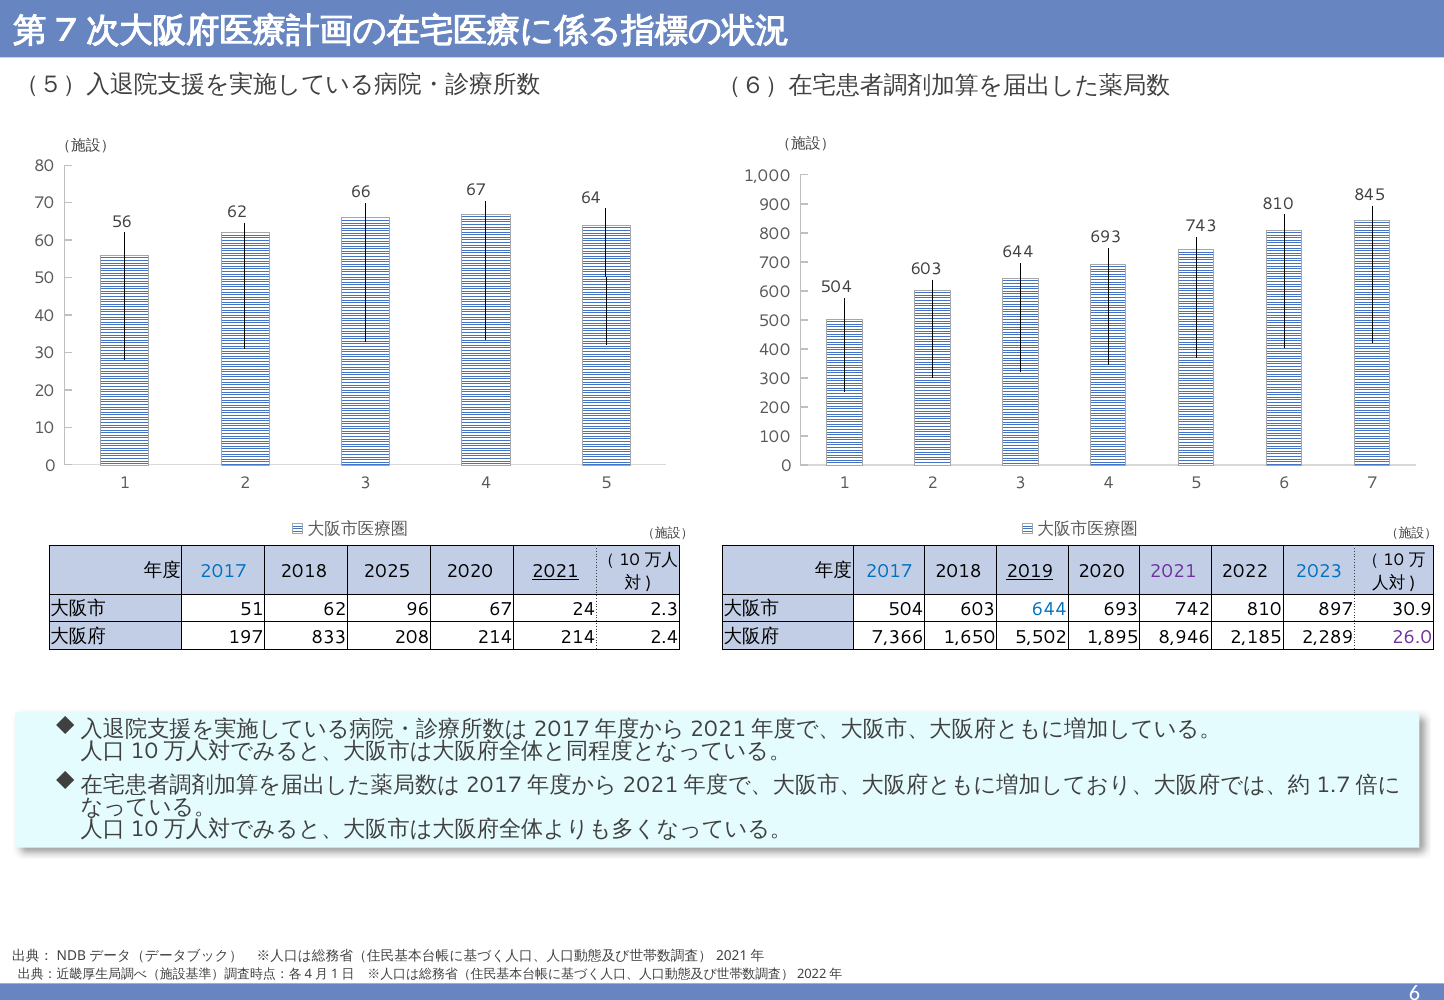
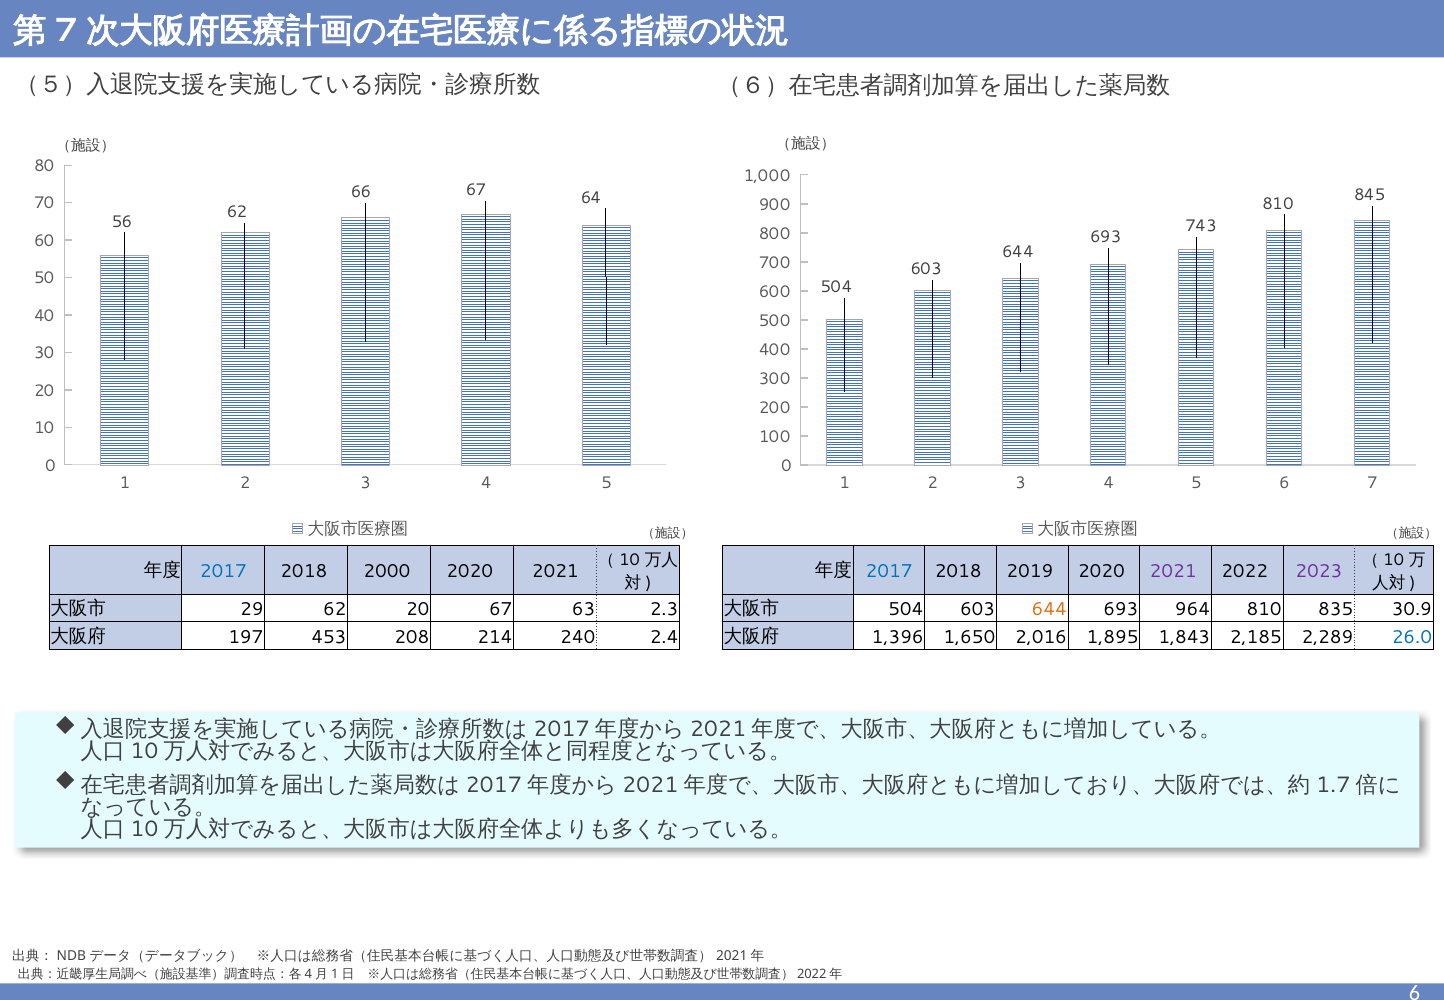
2025: 2025 -> 2000 (387, 571)
2021 underline: present -> none (555, 571)
2019 underline: present -> none (1030, 571)
2023 colour: blue -> purple (1319, 571)
51: 51 -> 29 (252, 609)
62 96: 96 -> 20 (418, 609)
24: 24 -> 63 (584, 609)
644 colour: blue -> orange (1049, 609)
742: 742 -> 964 (1192, 609)
897: 897 -> 835 (1336, 609)
833: 833 -> 453 (329, 637)
214 214: 214 -> 240 (578, 637)
7,366: 7,366 -> 1,396 (898, 637)
5,502: 5,502 -> 2,016 (1041, 637)
8,946: 8,946 -> 1,843 (1184, 637)
26.0 colour: purple -> blue (1412, 637)
